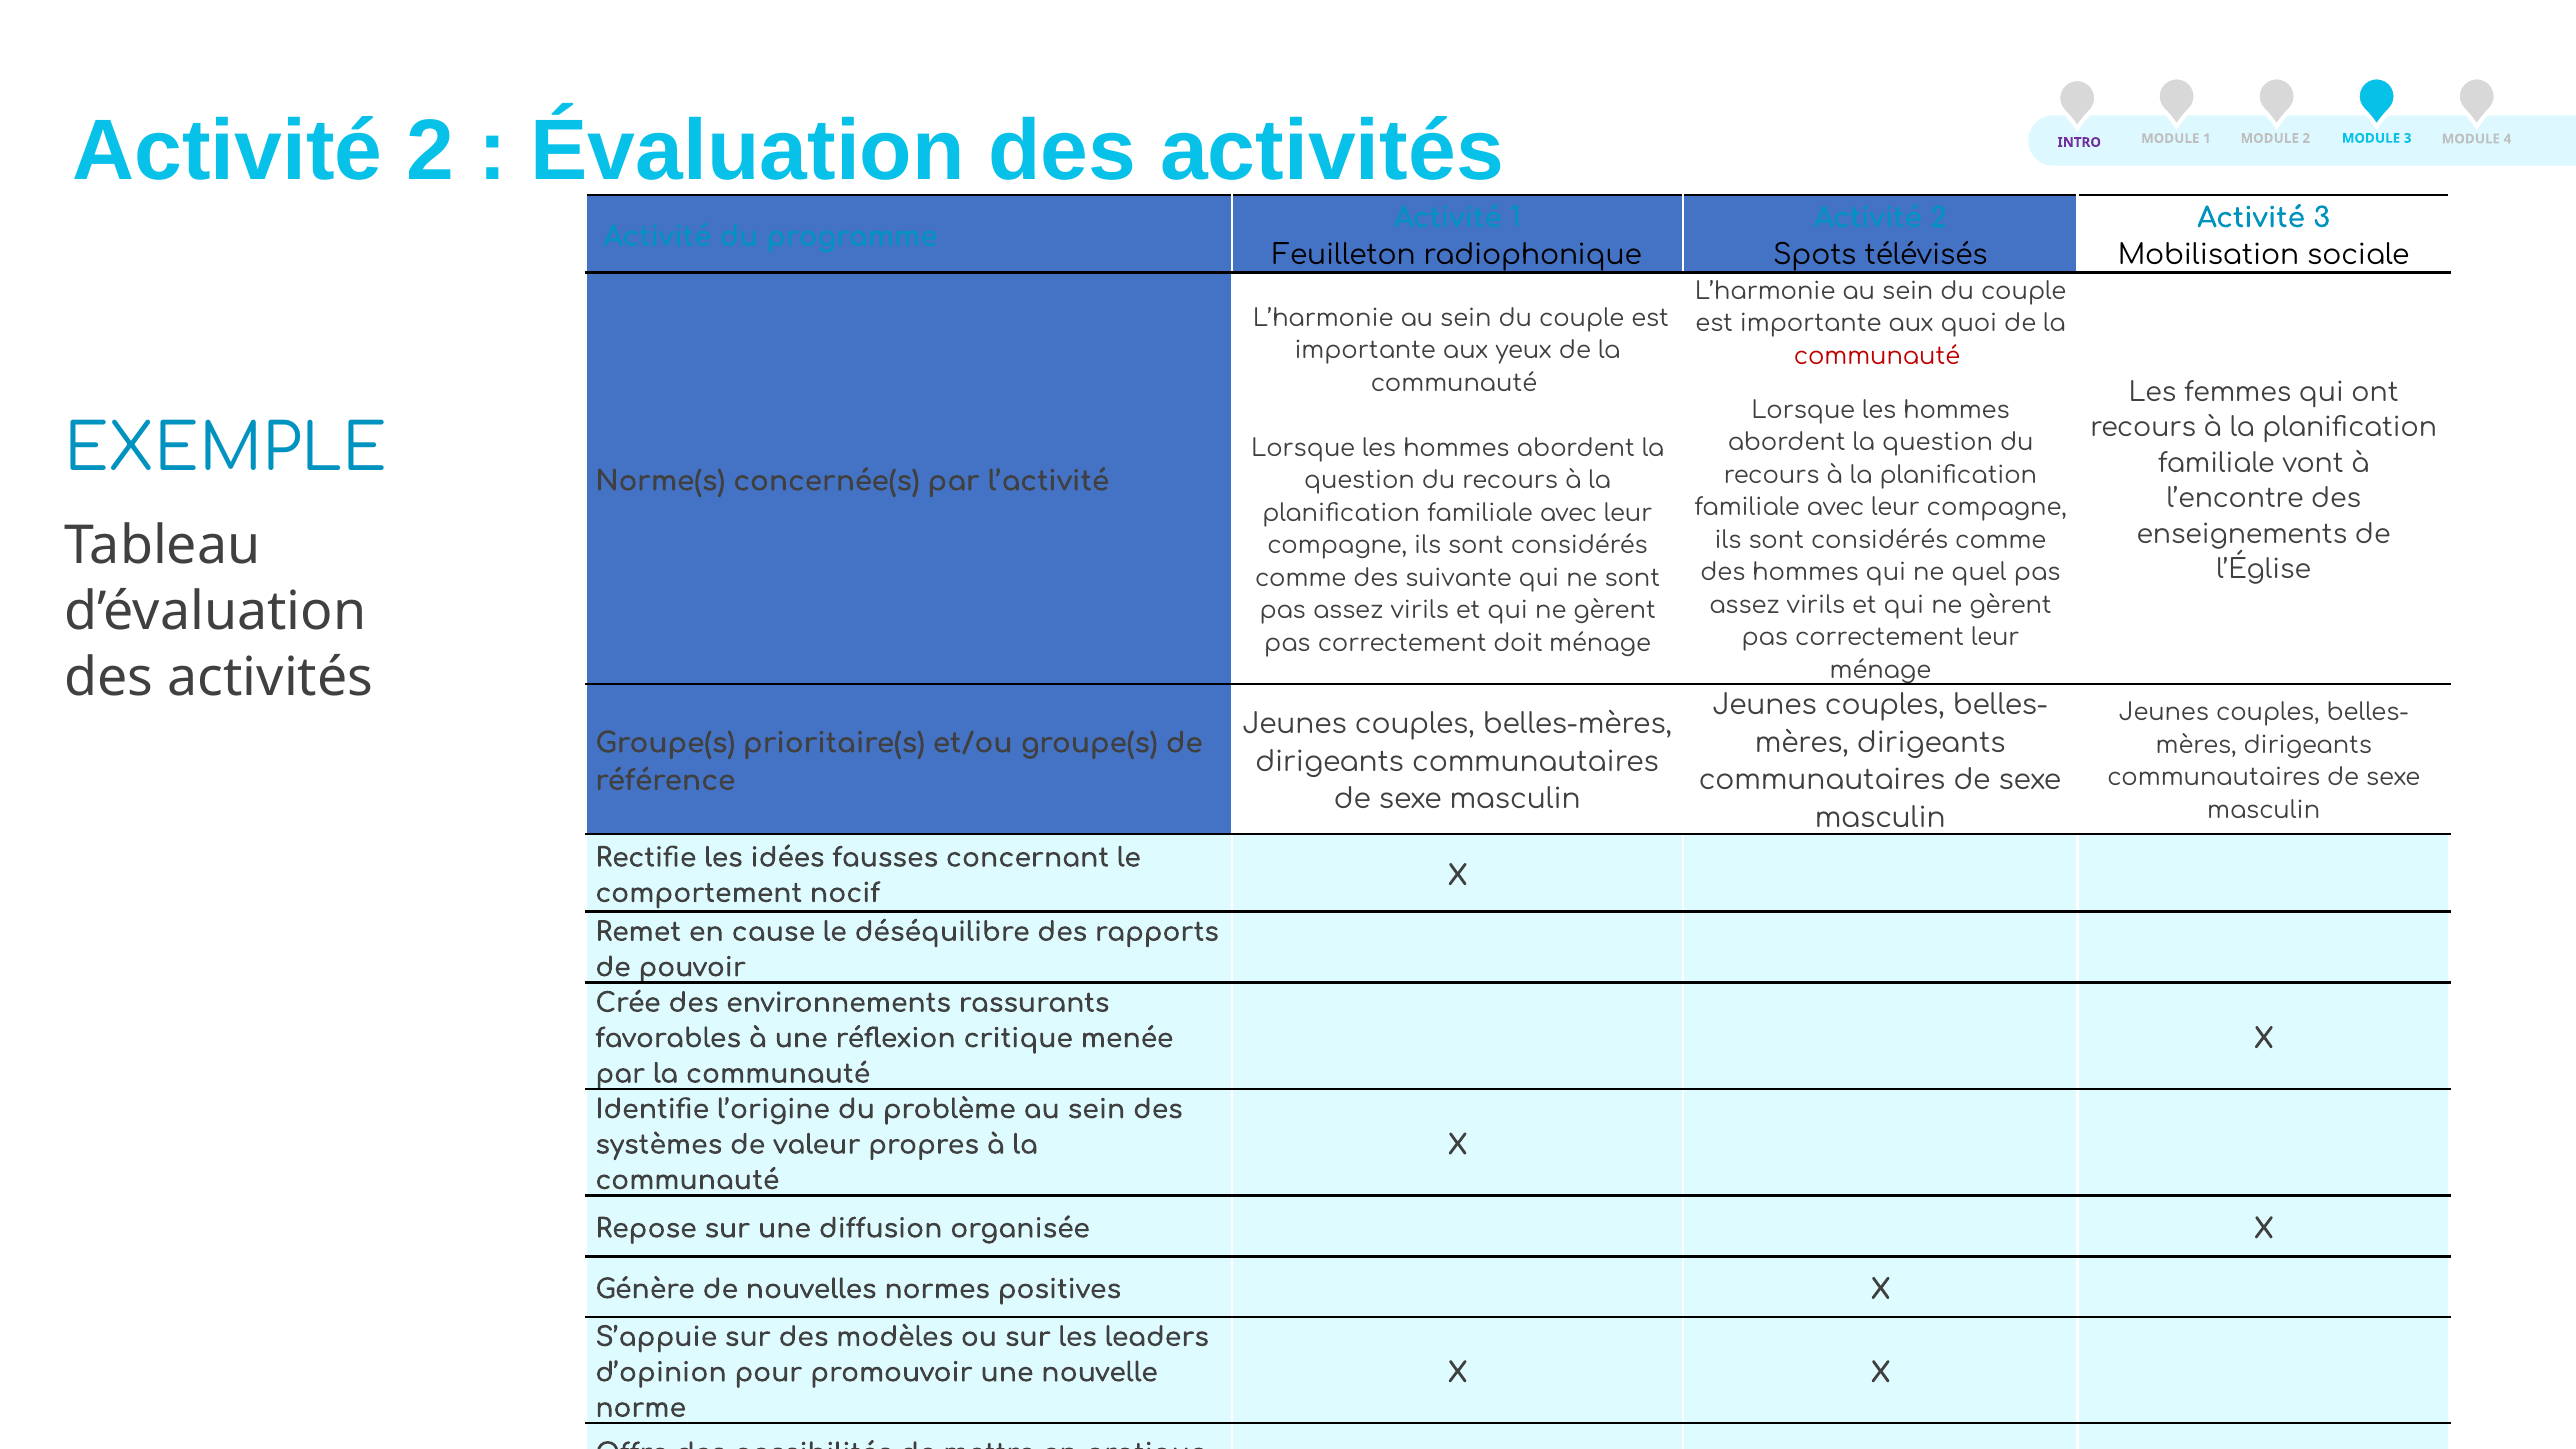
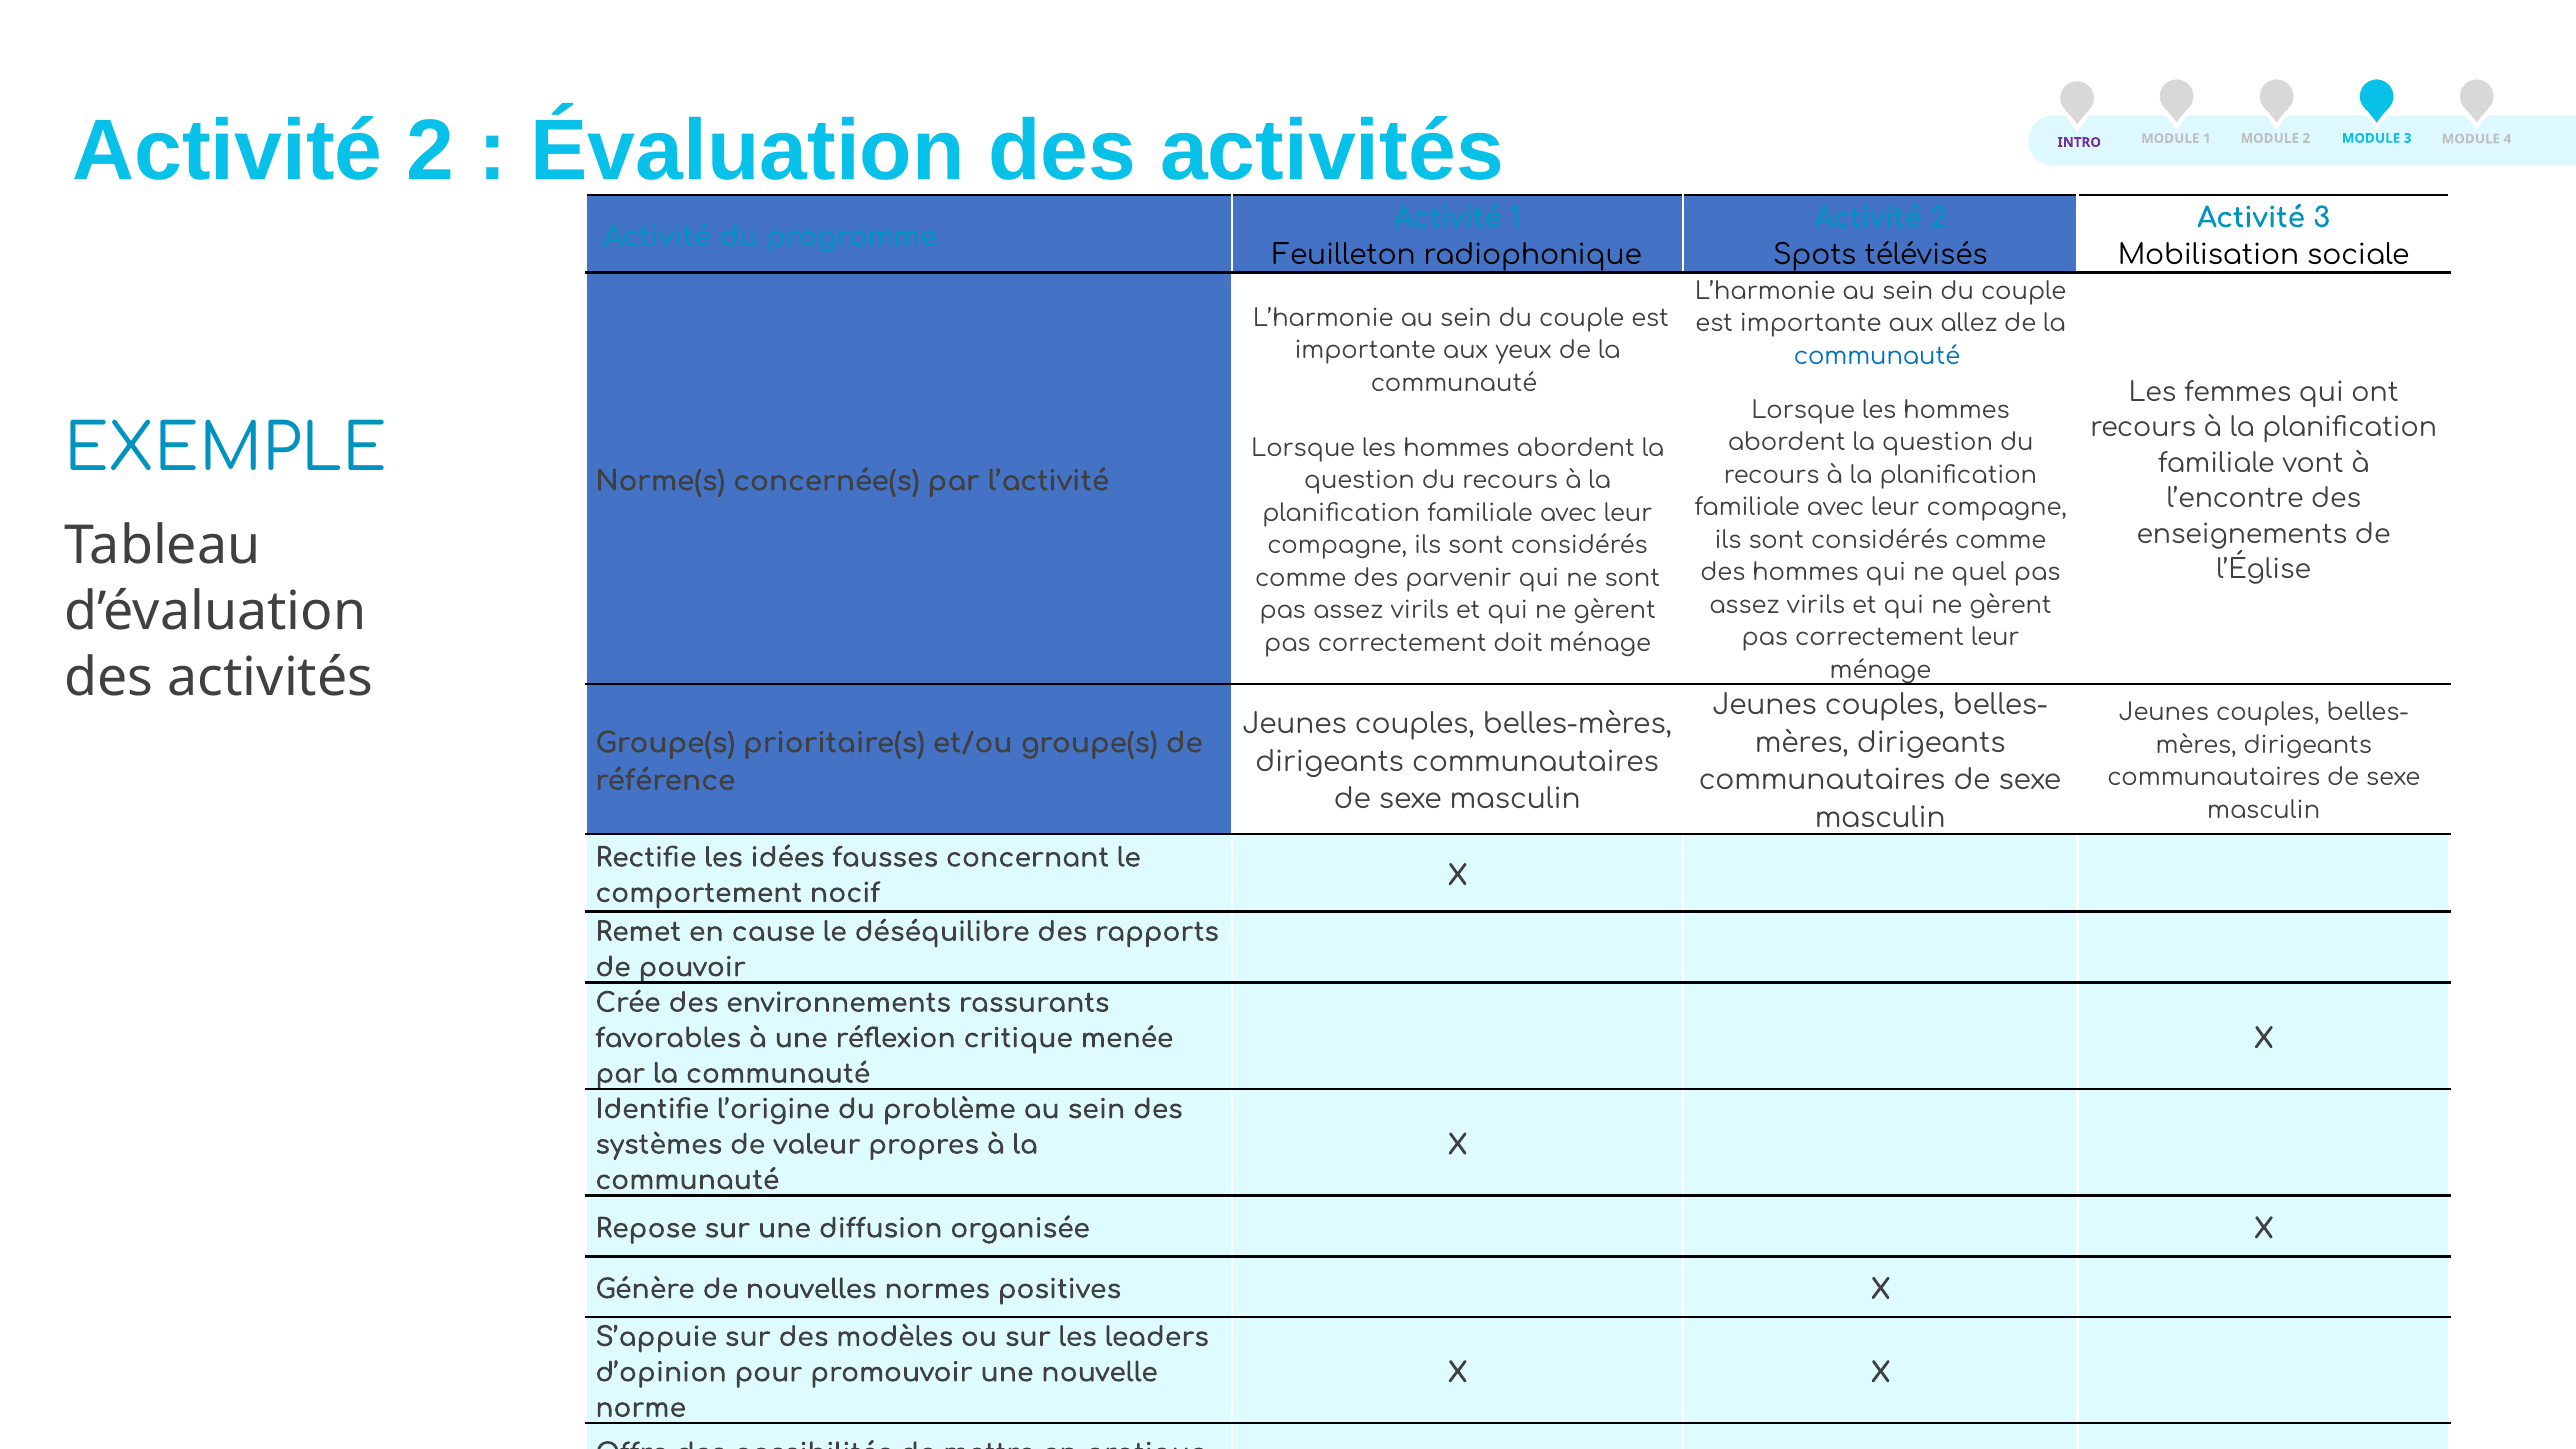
quoi: quoi -> allez (1969, 324)
communauté colour: red -> blue (1877, 356)
suivante: suivante -> parvenir (1459, 578)
